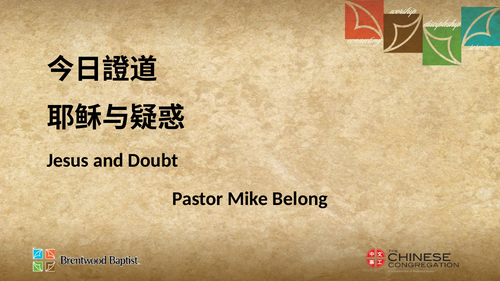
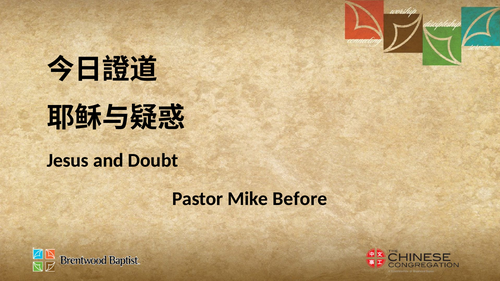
Belong: Belong -> Before (300, 199)
